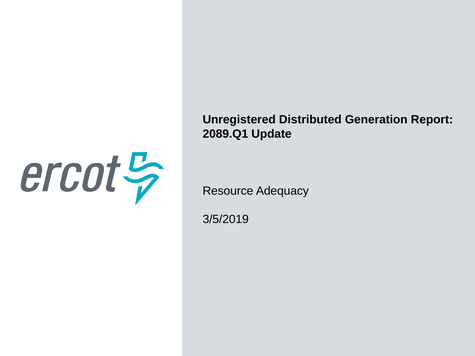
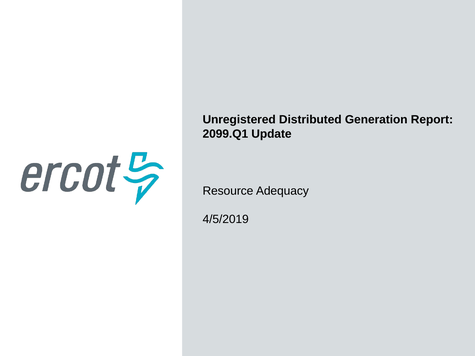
2089.Q1: 2089.Q1 -> 2099.Q1 (225, 134)
3/5/2019: 3/5/2019 -> 4/5/2019 (226, 219)
